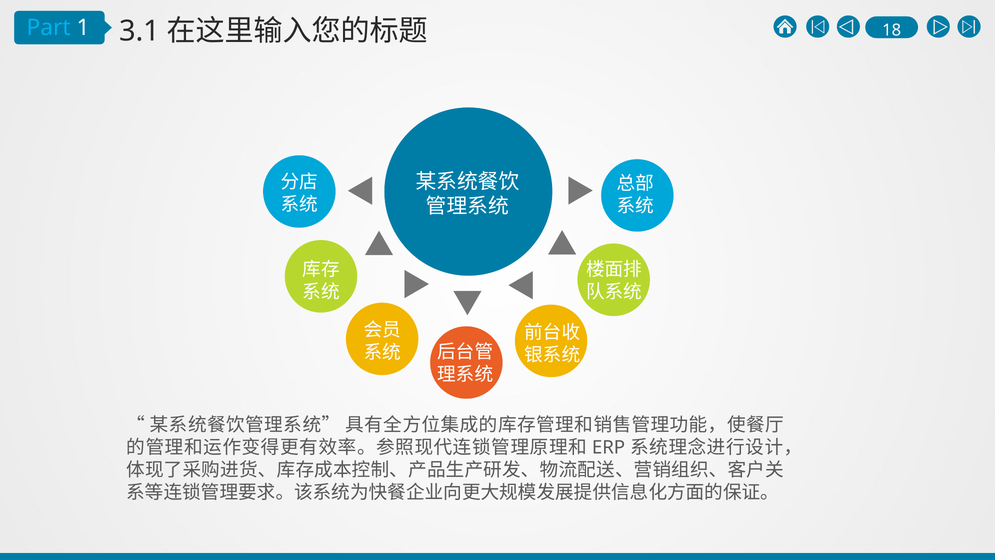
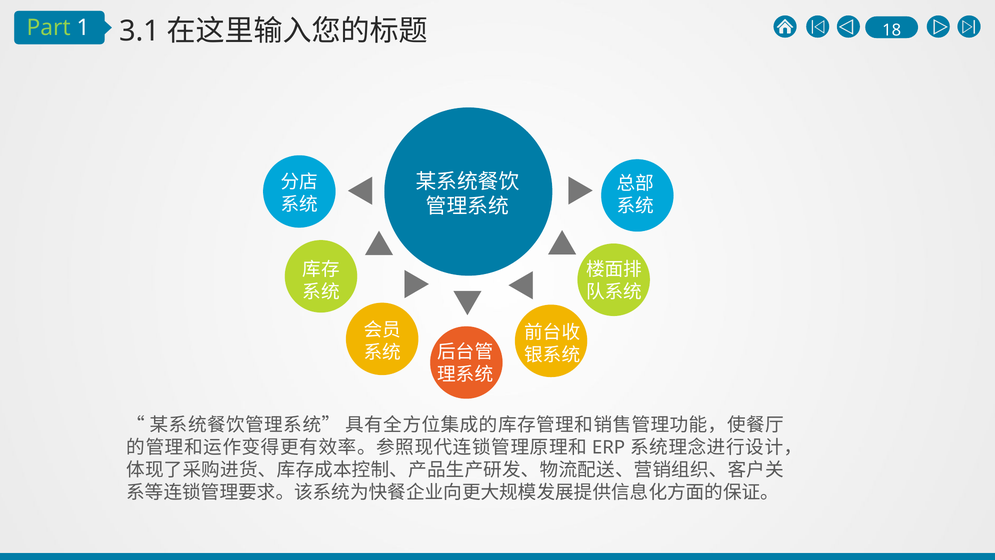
Part colour: light blue -> light green (49, 27)
